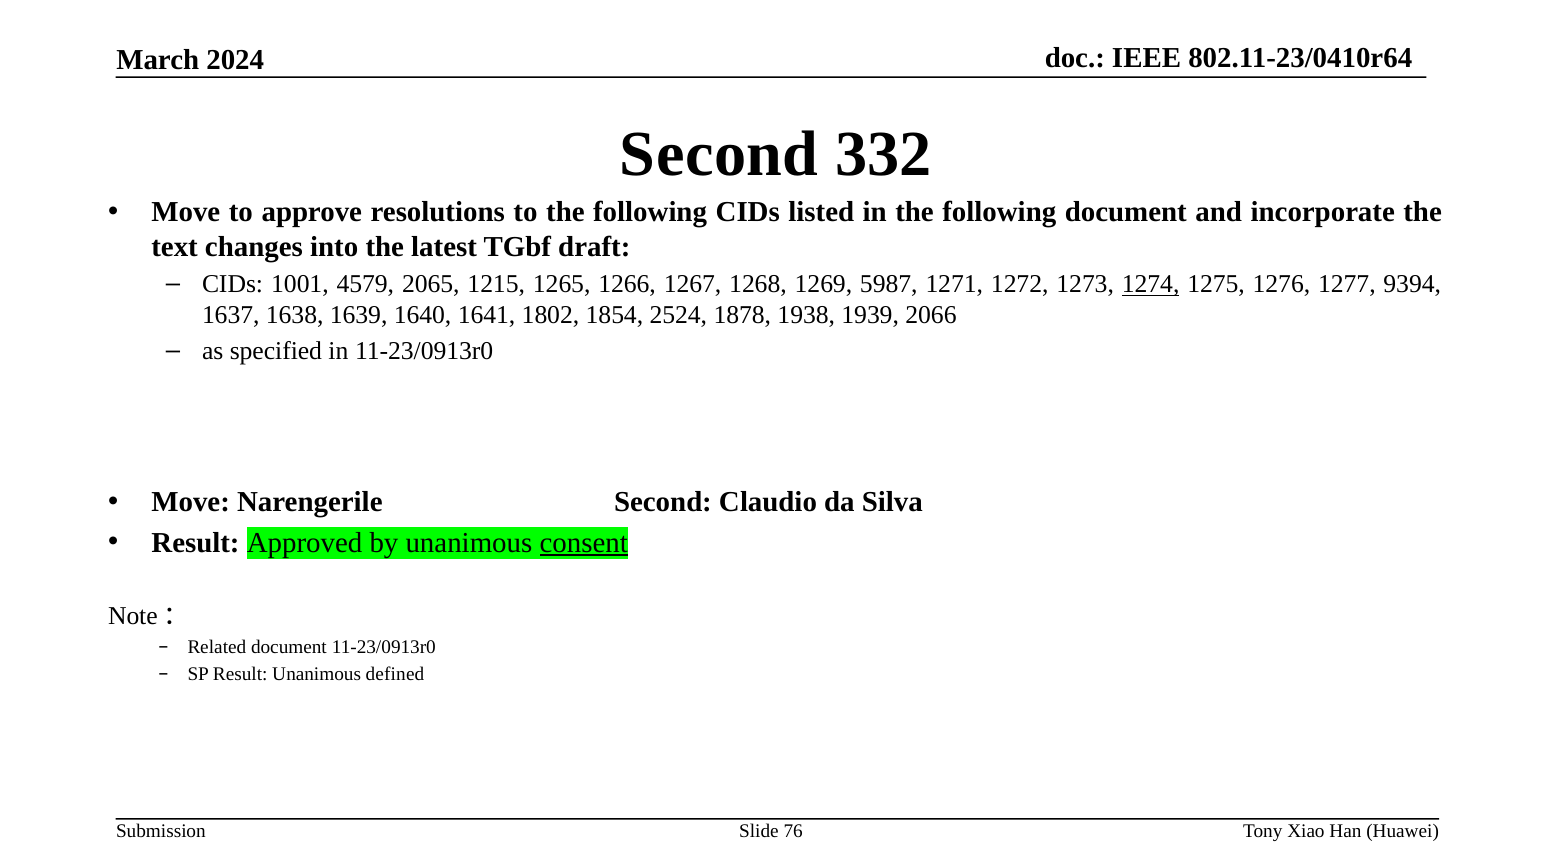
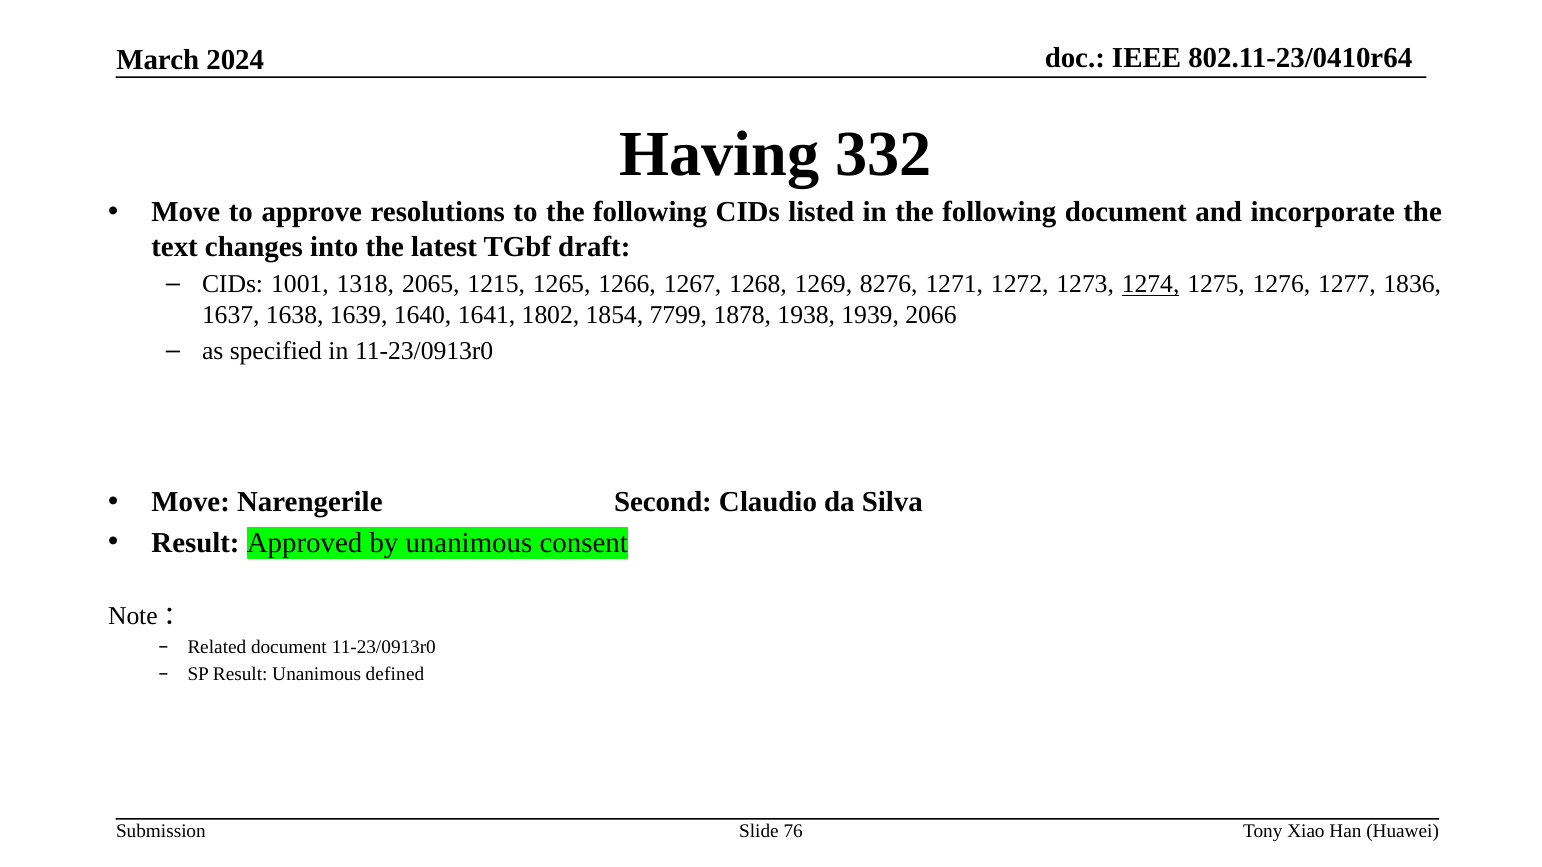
Second: Second -> Having (720, 155)
4579: 4579 -> 1318 (365, 285)
5987: 5987 -> 8276 (889, 285)
9394: 9394 -> 1836 (1412, 285)
2524: 2524 -> 7799 (678, 315)
consent underline: present -> none (584, 543)
